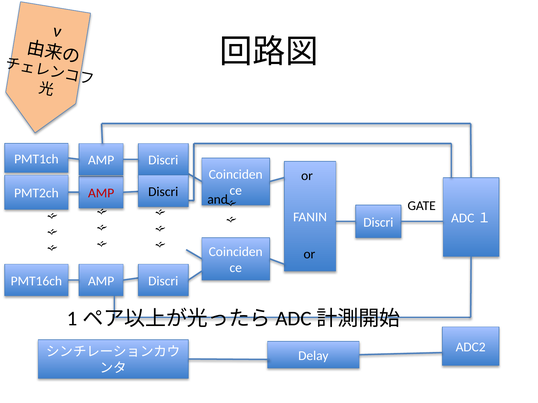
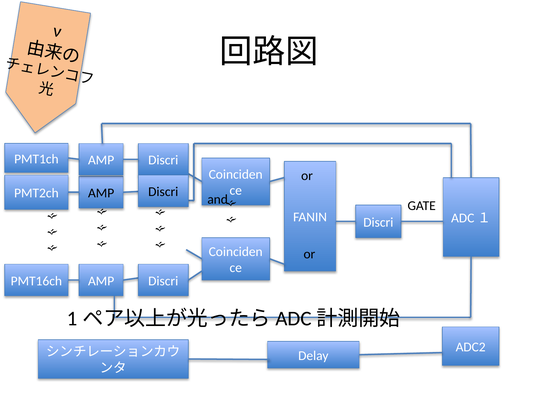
AMP colour: red -> black (101, 193)
